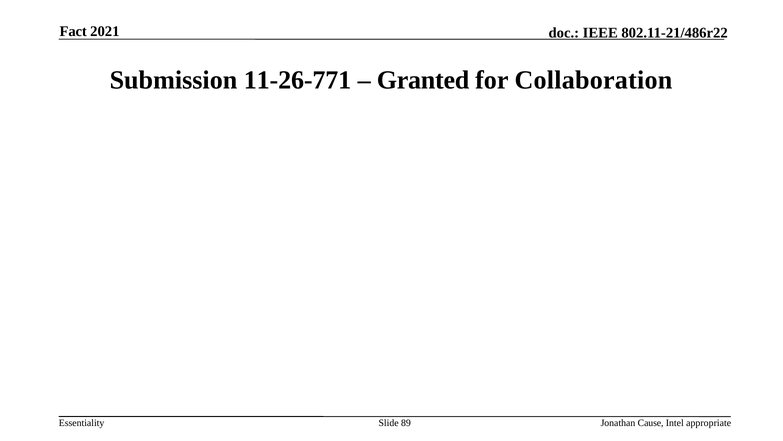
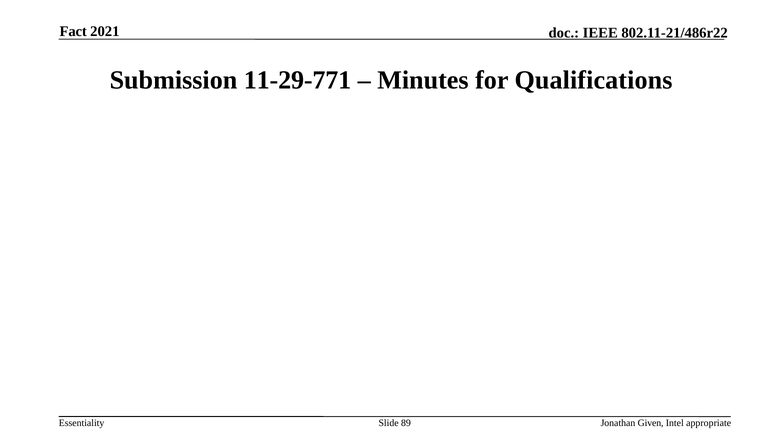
11-26-771: 11-26-771 -> 11-29-771 (298, 80)
Granted: Granted -> Minutes (423, 80)
Collaboration: Collaboration -> Qualifications (593, 80)
Cause: Cause -> Given (651, 422)
